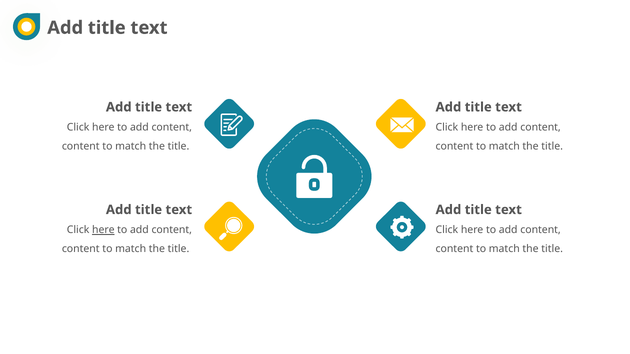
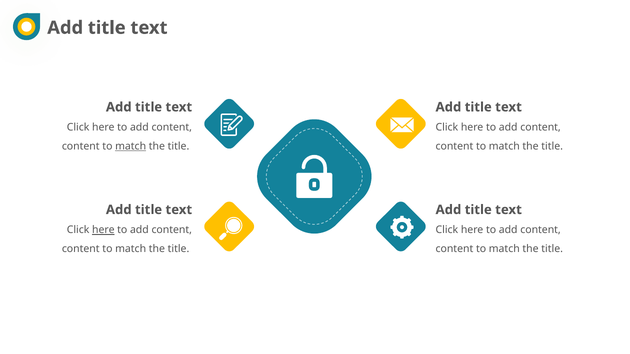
match underline: none -> present (131, 146)
